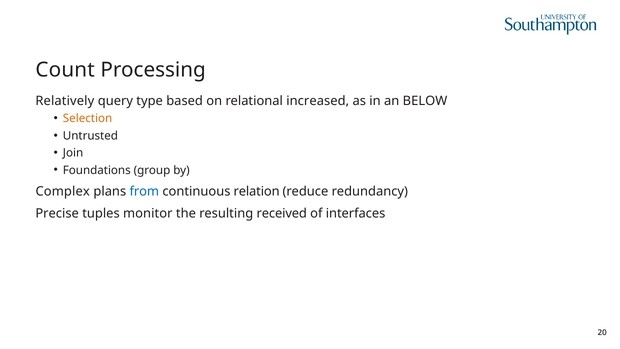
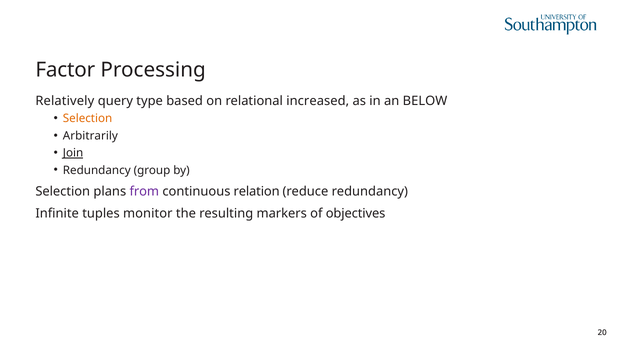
Count: Count -> Factor (65, 70)
Untrusted: Untrusted -> Arbitrarily (90, 136)
Join underline: none -> present (73, 153)
Foundations: Foundations -> Redundancy (97, 170)
Complex: Complex -> Selection (63, 191)
from colour: blue -> purple (144, 191)
Precise: Precise -> Infinite (57, 213)
received: received -> markers (282, 213)
interfaces: interfaces -> objectives (356, 213)
